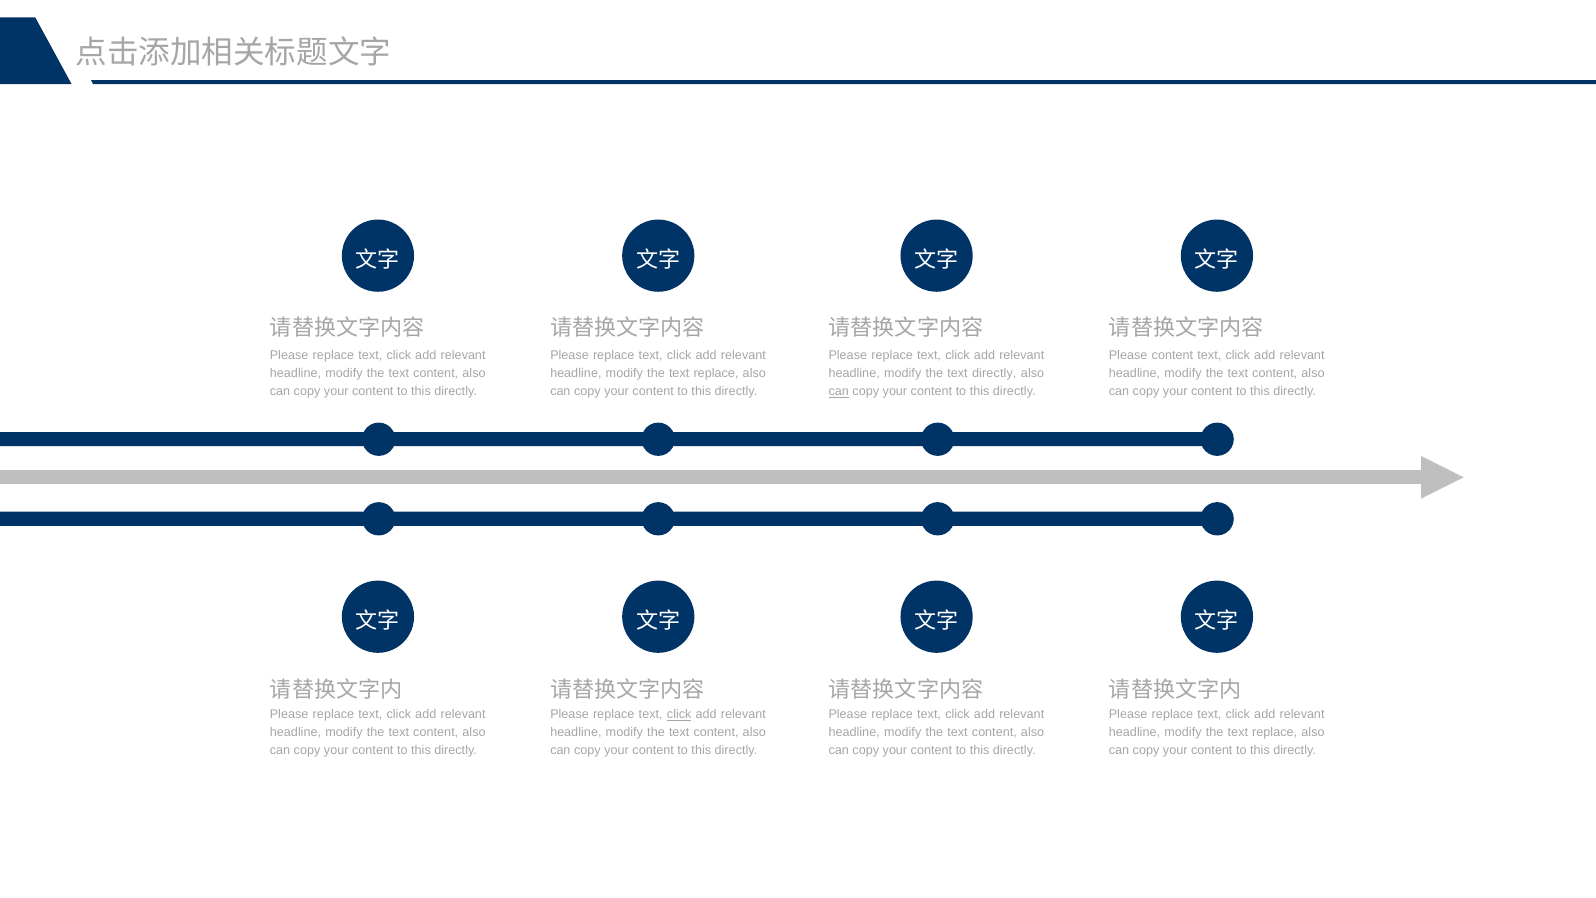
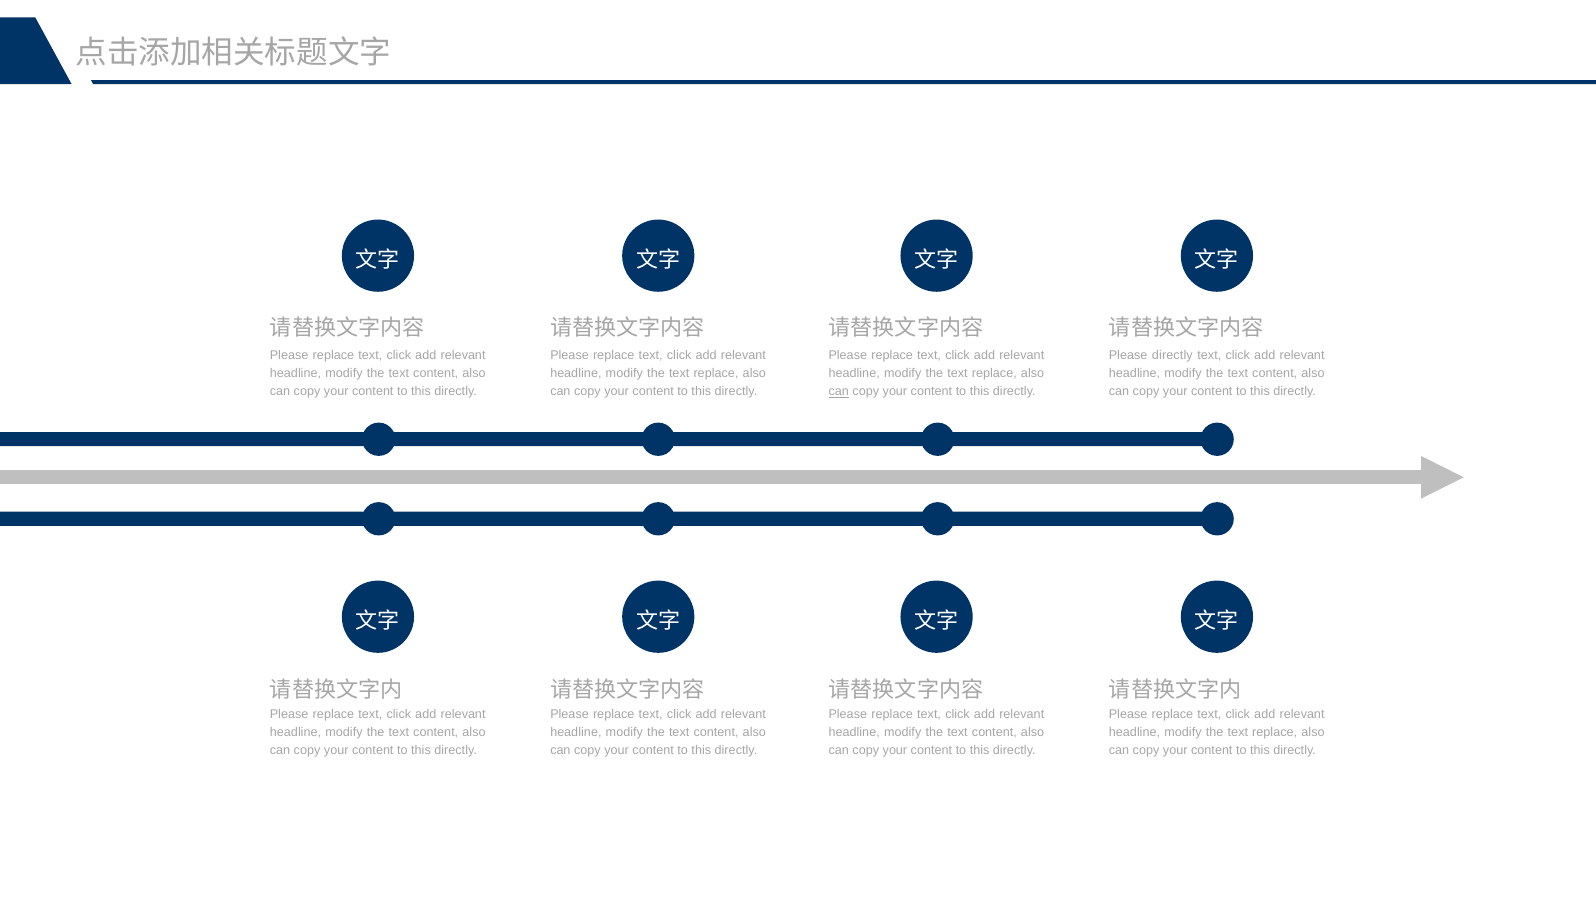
Please content: content -> directly (1172, 355)
directly: directly -> replace (994, 373)
click underline: present -> none (679, 714)
